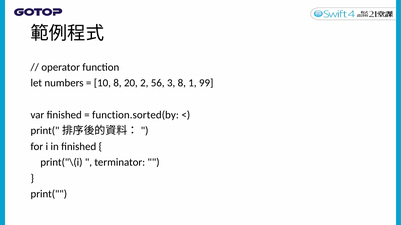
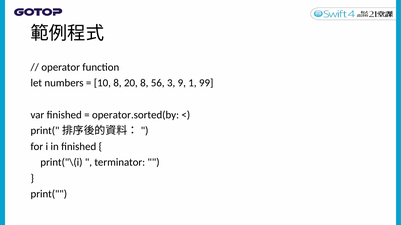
20 2: 2 -> 8 (144, 83)
3 8: 8 -> 9 (182, 83)
function.sorted(by: function.sorted(by -> operator.sorted(by (136, 115)
